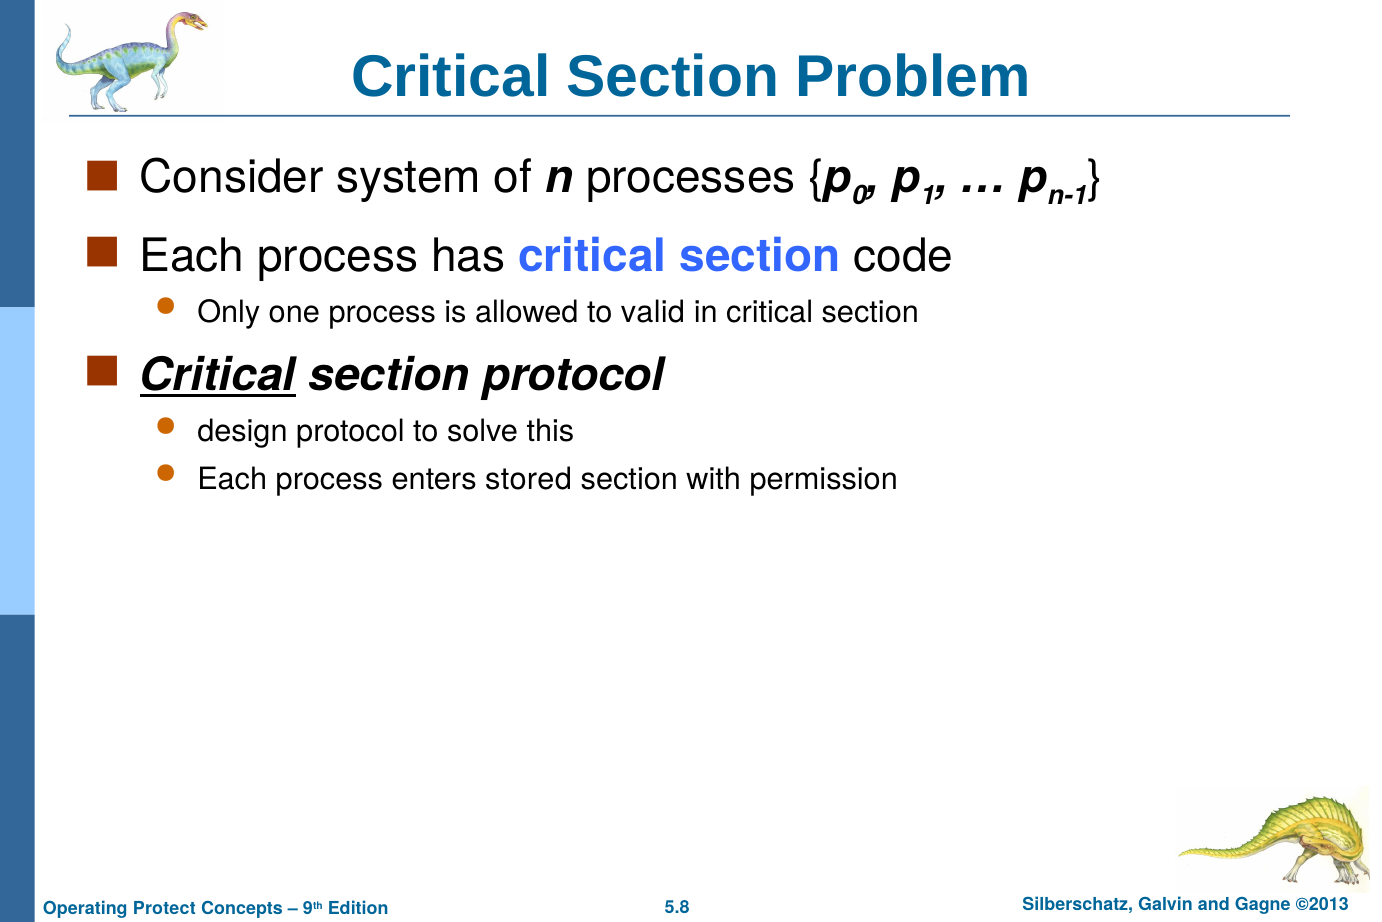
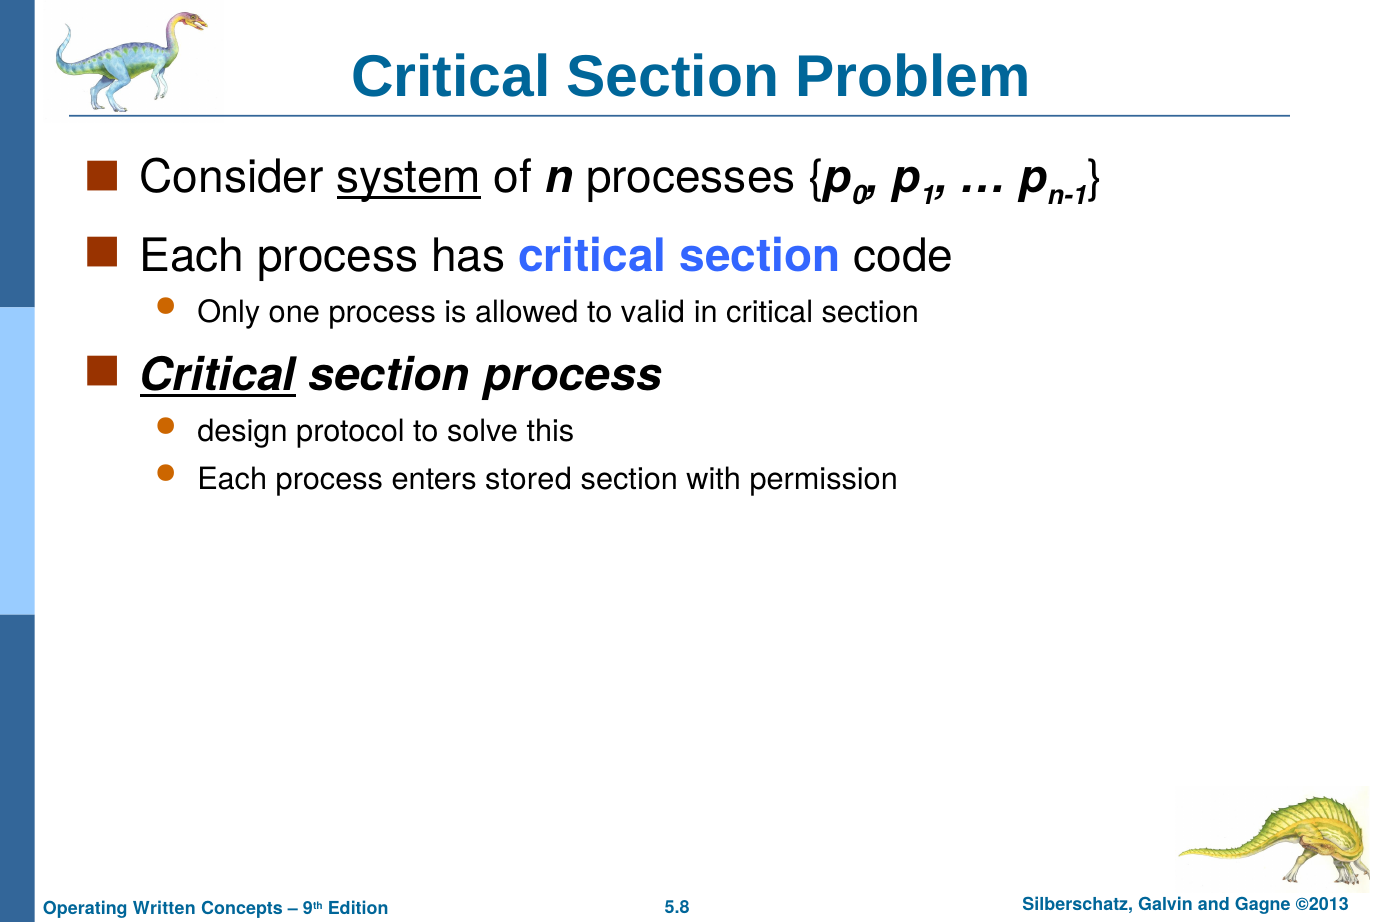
system underline: none -> present (409, 177)
section protocol: protocol -> process (573, 375)
Protect: Protect -> Written (164, 908)
